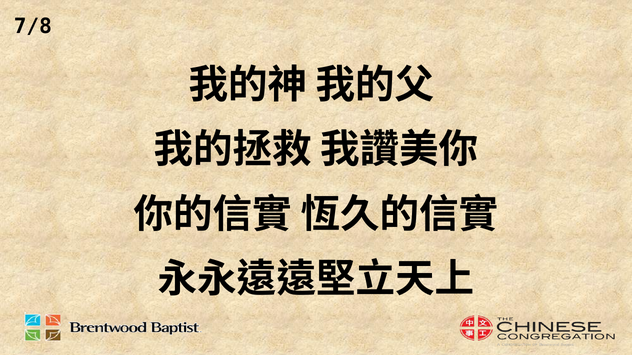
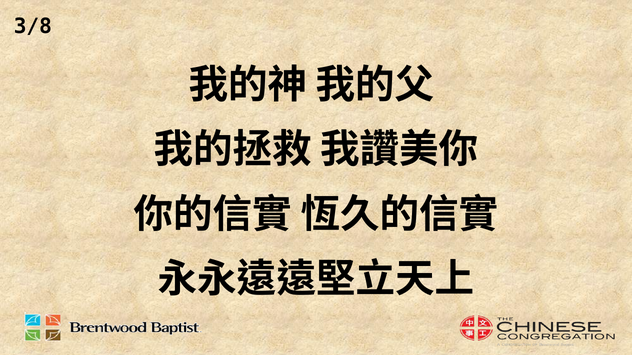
7/8: 7/8 -> 3/8 (33, 27)
